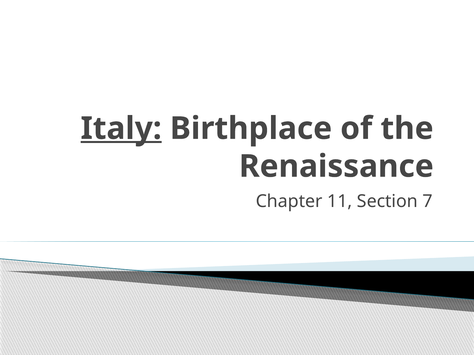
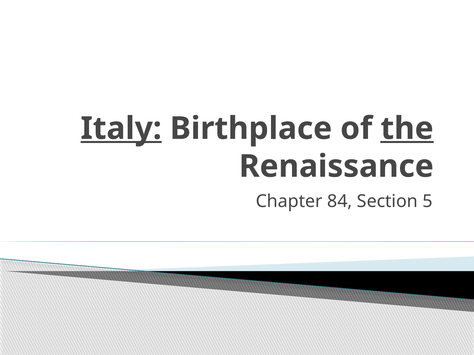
the underline: none -> present (407, 129)
11: 11 -> 84 (340, 201)
7: 7 -> 5 (428, 201)
